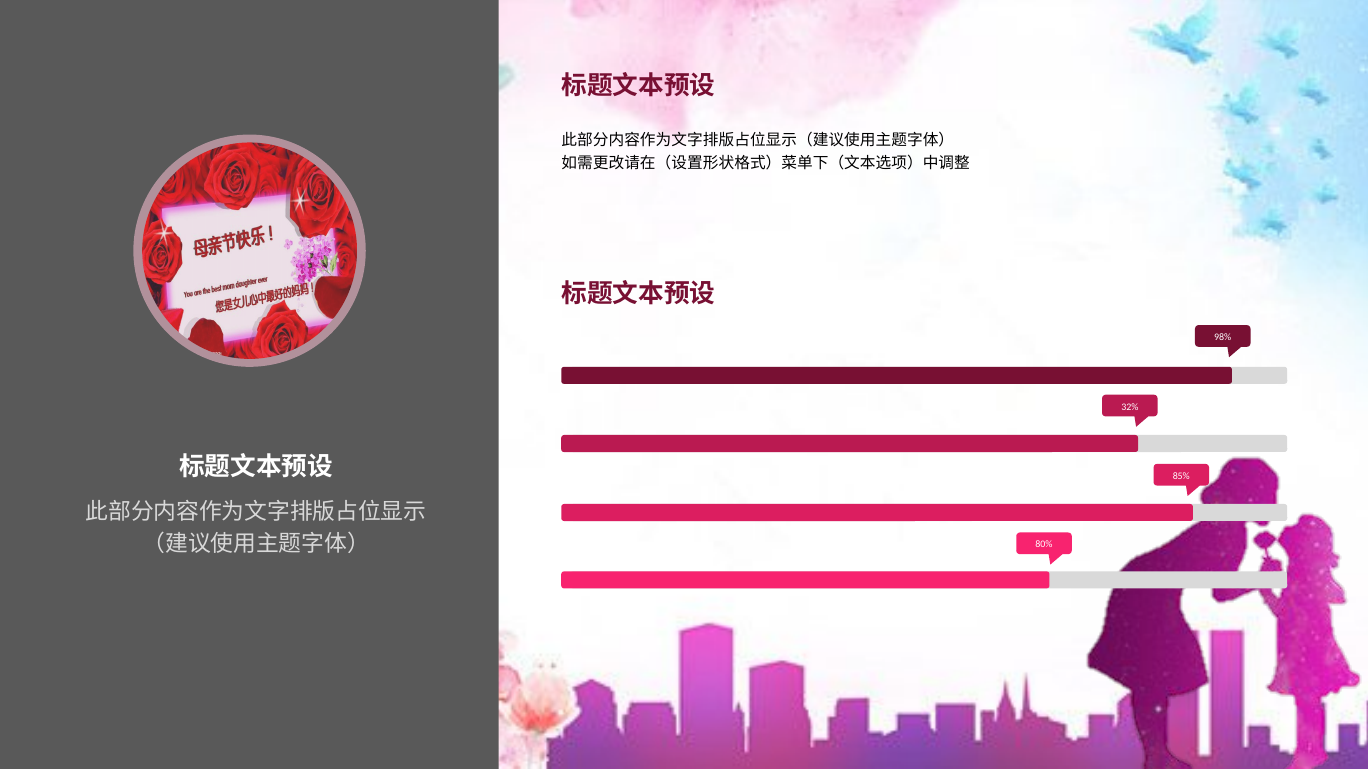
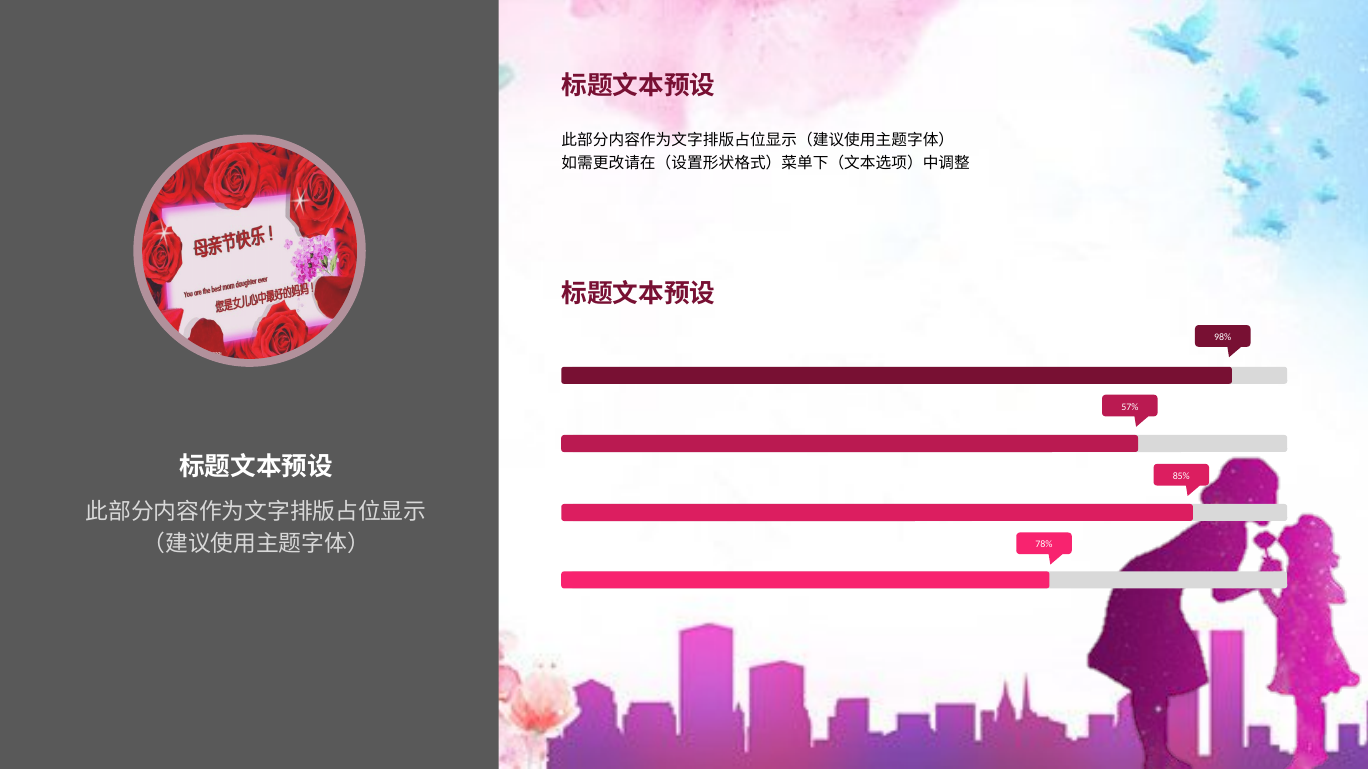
32%: 32% -> 57% (1130, 407)
80%: 80% -> 78% (1044, 545)
